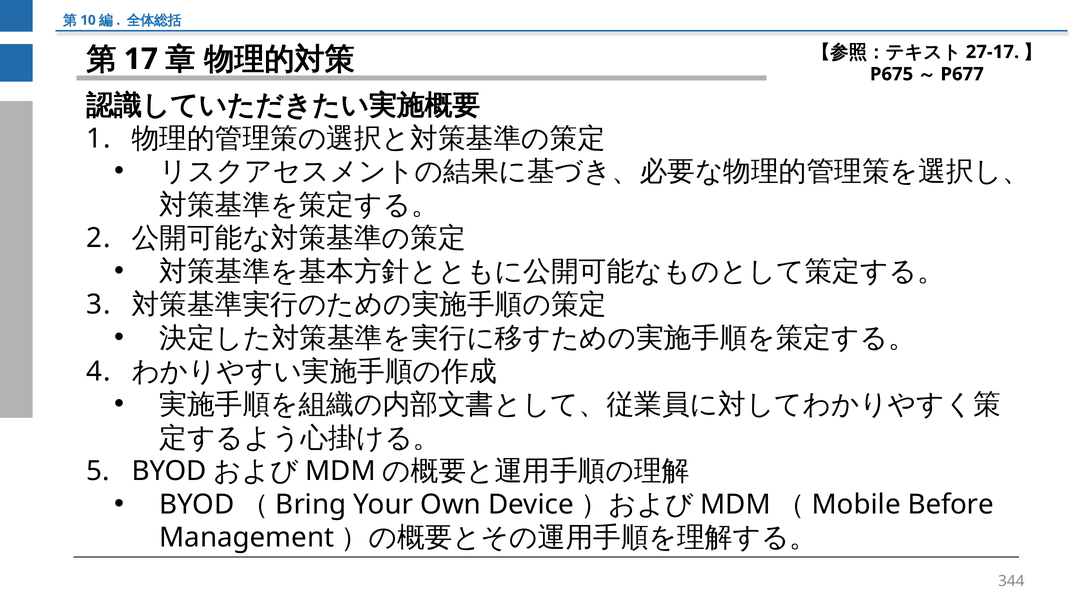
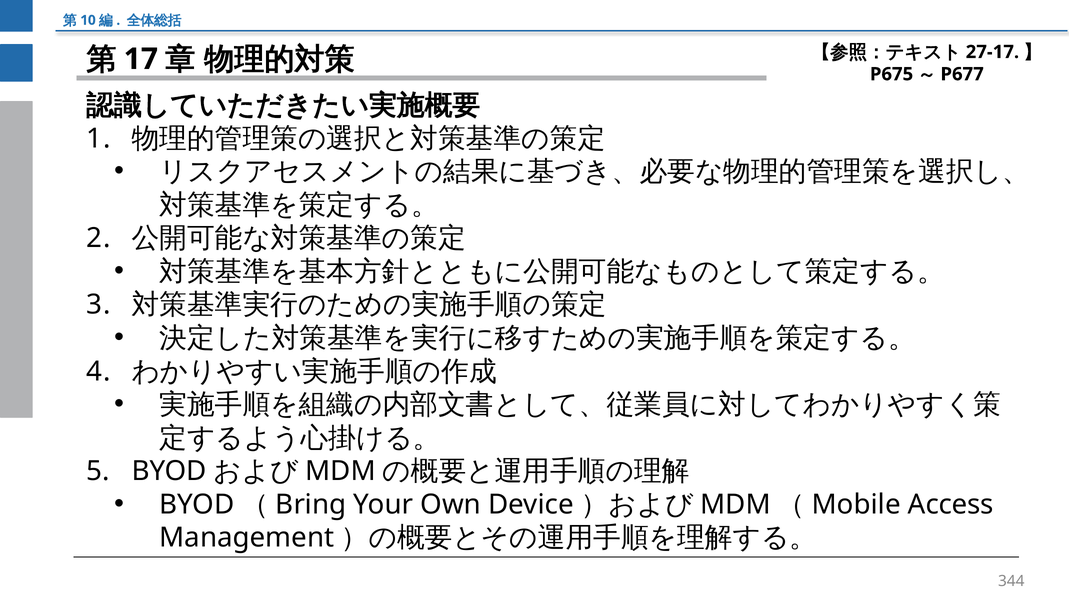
Before: Before -> Access (951, 505)
